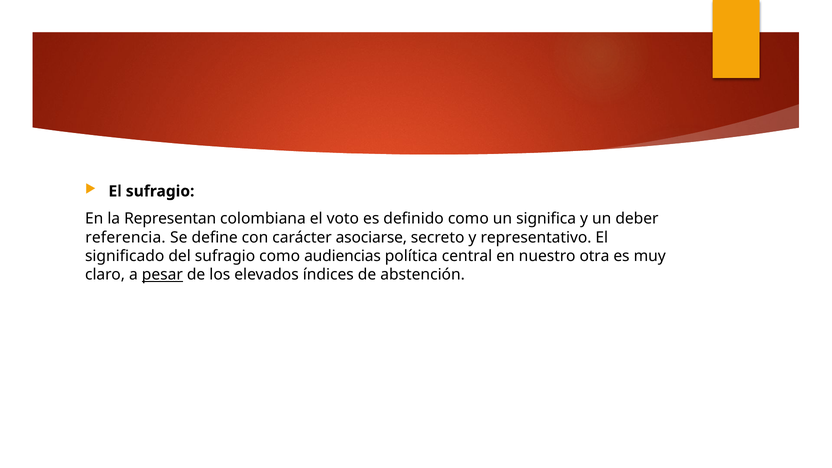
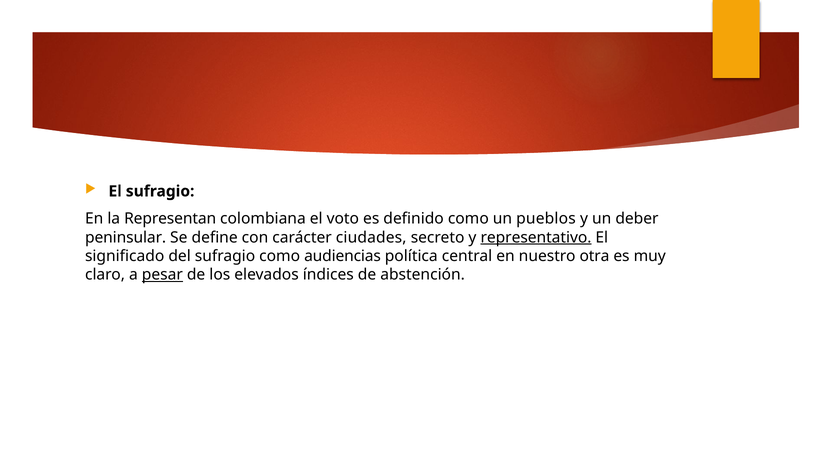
significa: significa -> pueblos (546, 219)
referencia: referencia -> peninsular (126, 237)
asociarse: asociarse -> ciudades (371, 237)
representativo underline: none -> present (536, 237)
